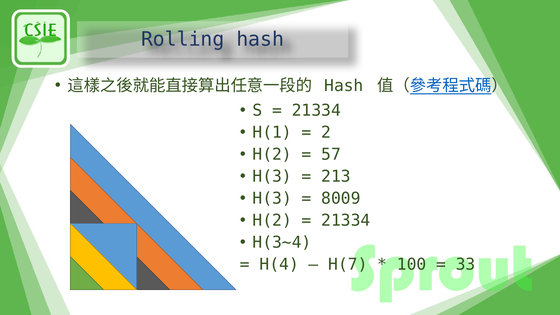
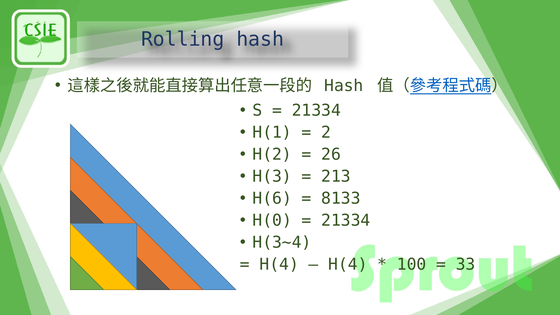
57: 57 -> 26 (331, 154)
H(3: H(3 -> H(6 (272, 198)
8009: 8009 -> 8133 (341, 198)
H(2: H(2 -> H(0 (272, 220)
H(7: H(7 -> H(4 (348, 264)
